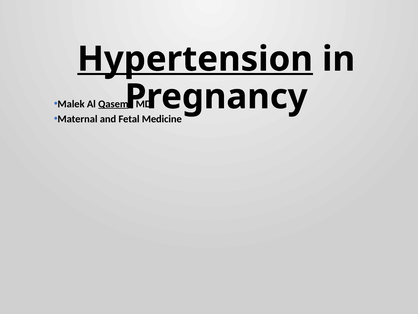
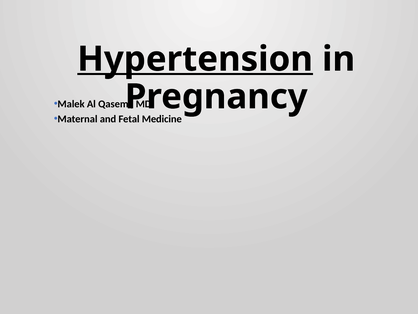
Qasem underline: present -> none (113, 104)
